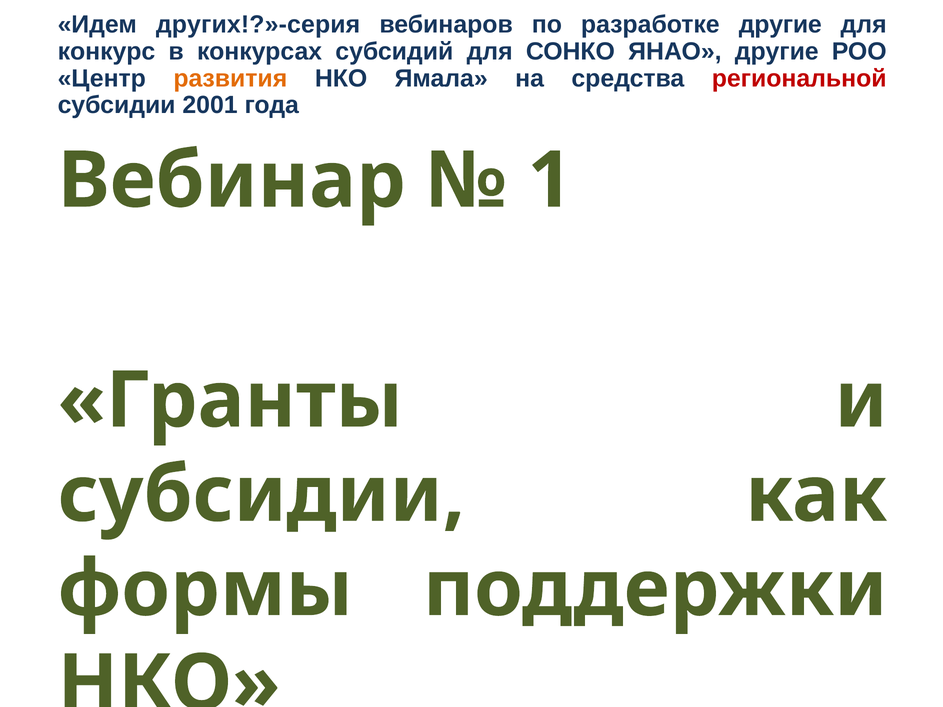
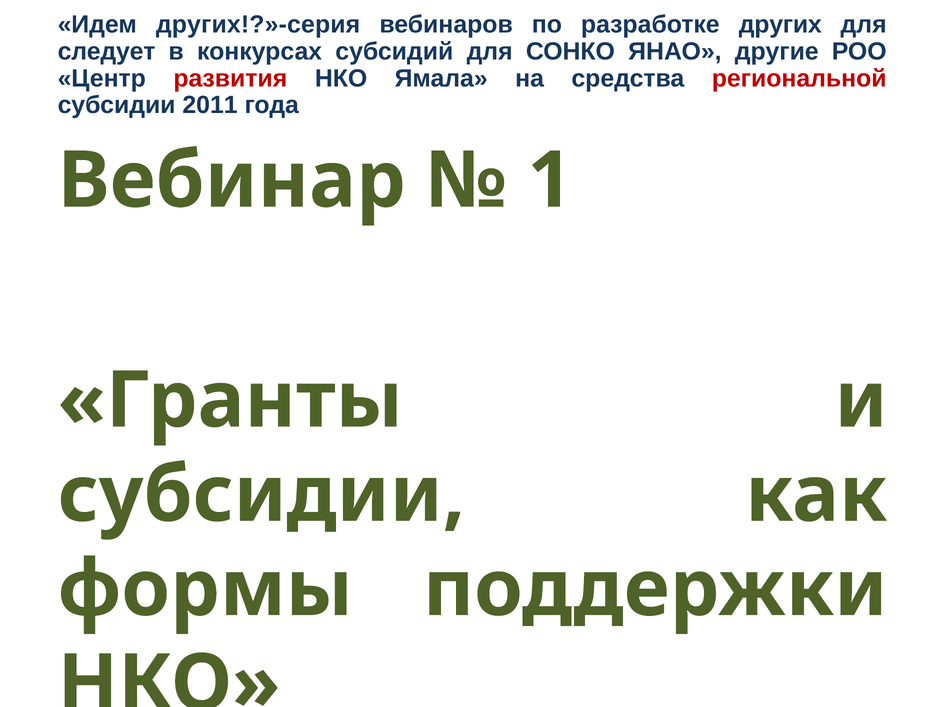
разработке другие: другие -> других (780, 25)
конкурс: конкурс -> следует (107, 52)
развития colour: orange -> red (230, 78)
2001: 2001 -> 2011 (210, 105)
